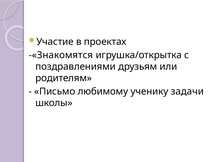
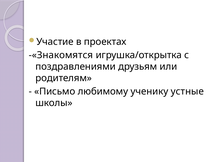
задачи: задачи -> устные (187, 91)
